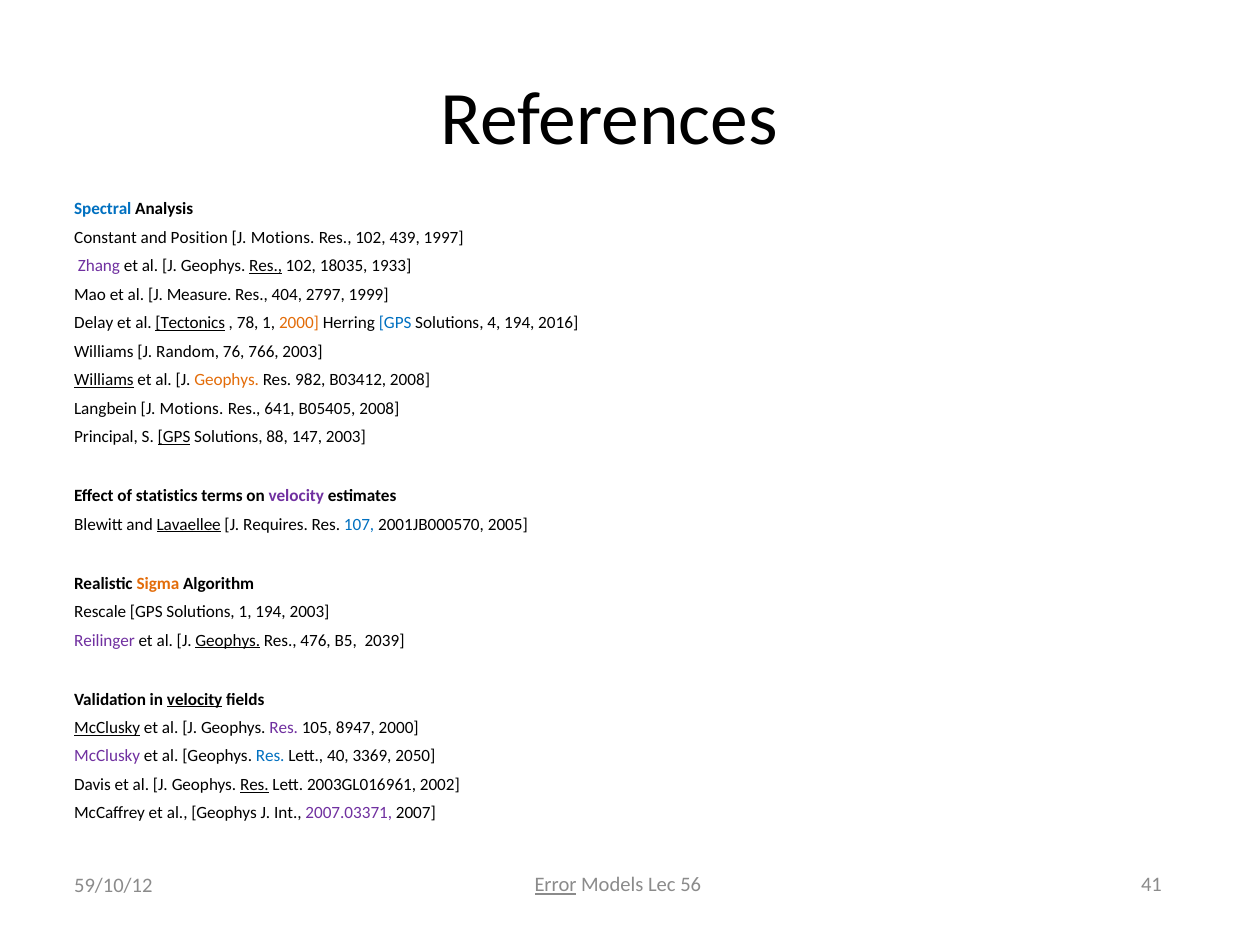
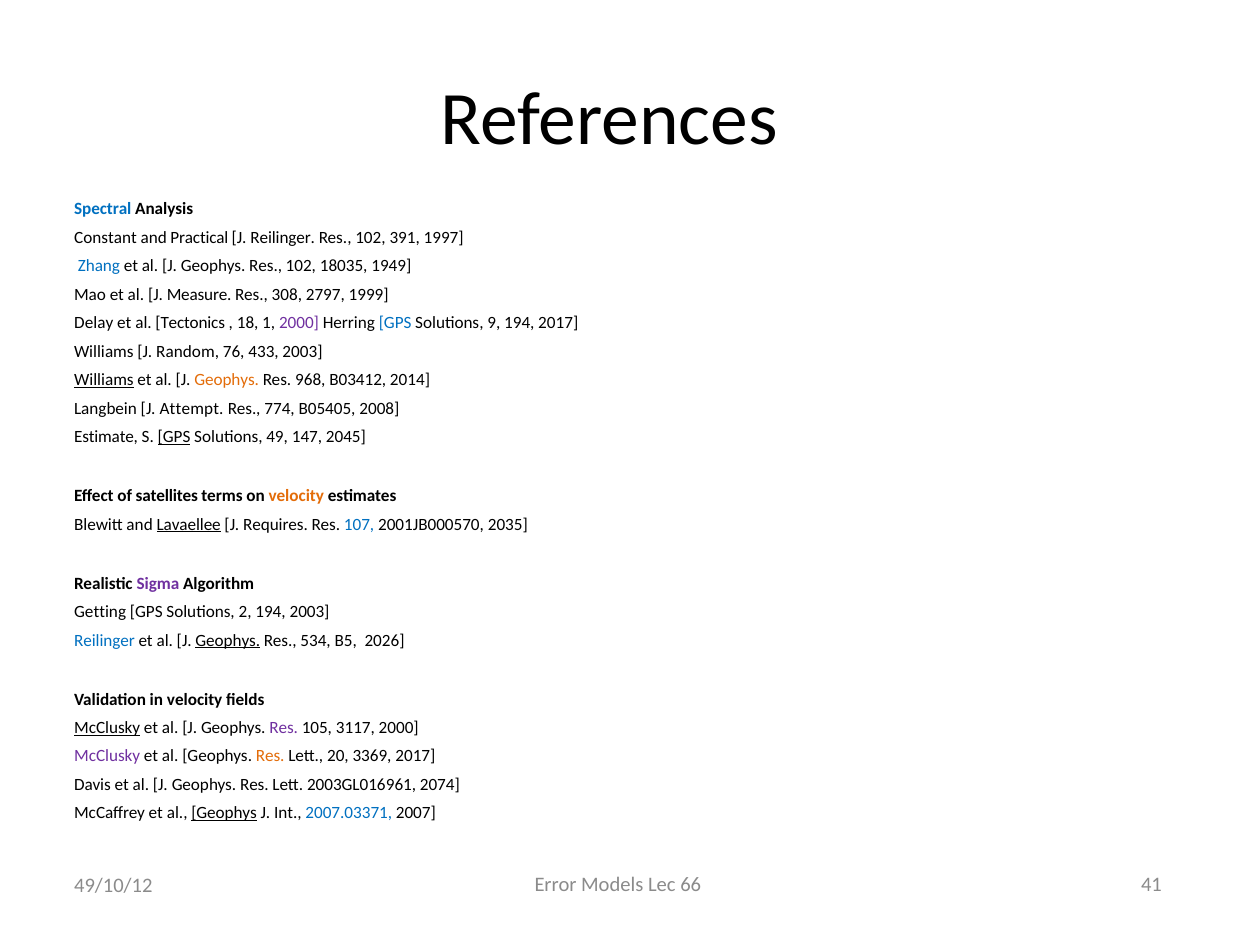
Position: Position -> Practical (199, 238)
Motions: Motions -> Reilinger (283, 238)
439: 439 -> 391 (405, 238)
Zhang colour: purple -> blue (99, 266)
Res underline: present -> none (266, 266)
1933: 1933 -> 1949 (391, 266)
404: 404 -> 308 (287, 295)
Tectonics underline: present -> none (190, 323)
78: 78 -> 18 (248, 323)
2000 colour: orange -> purple (299, 323)
4: 4 -> 9 (494, 323)
194 2016: 2016 -> 2017 (558, 323)
766: 766 -> 433 (264, 352)
982: 982 -> 968 (310, 380)
B03412 2008: 2008 -> 2014 (410, 380)
Langbein J Motions: Motions -> Attempt (192, 409)
641: 641 -> 774 (280, 409)
Principal: Principal -> Estimate (106, 437)
88: 88 -> 49 (277, 437)
147 2003: 2003 -> 2045 (346, 437)
statistics: statistics -> satellites (167, 496)
velocity colour: purple -> orange (296, 496)
2005: 2005 -> 2035 (508, 524)
Sigma colour: orange -> purple (158, 583)
Rescale: Rescale -> Getting (100, 612)
Solutions 1: 1 -> 2 (245, 612)
Reilinger colour: purple -> blue (104, 640)
476: 476 -> 534 (316, 640)
2039: 2039 -> 2026 (385, 640)
velocity underline: present -> none (195, 699)
8947: 8947 -> 3117 (355, 728)
Res colour: blue -> orange (270, 756)
40: 40 -> 20 (338, 756)
3369 2050: 2050 -> 2017 (415, 756)
Res underline: present -> none (254, 785)
2002: 2002 -> 2074 (440, 785)
Geophys underline: none -> present (224, 813)
2007.03371 colour: purple -> blue (349, 813)
Error underline: present -> none (556, 885)
56: 56 -> 66 (691, 885)
59/10/12: 59/10/12 -> 49/10/12 (113, 885)
